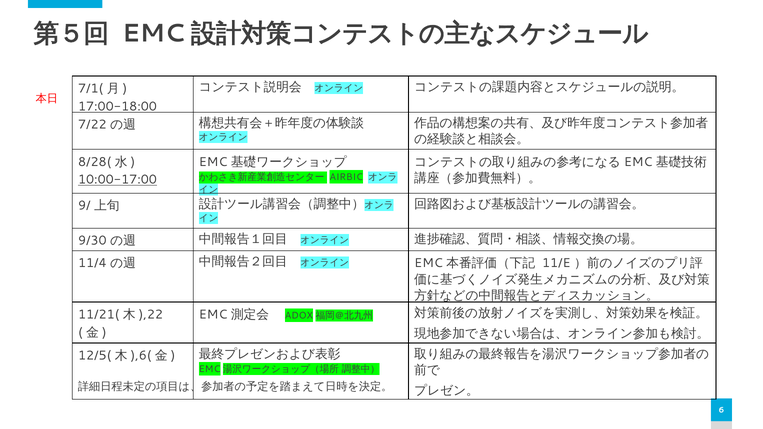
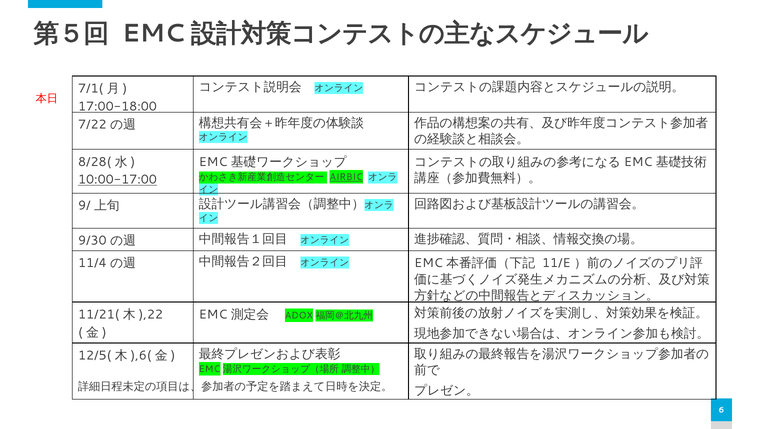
AIRBIC underline: none -> present (346, 177)
